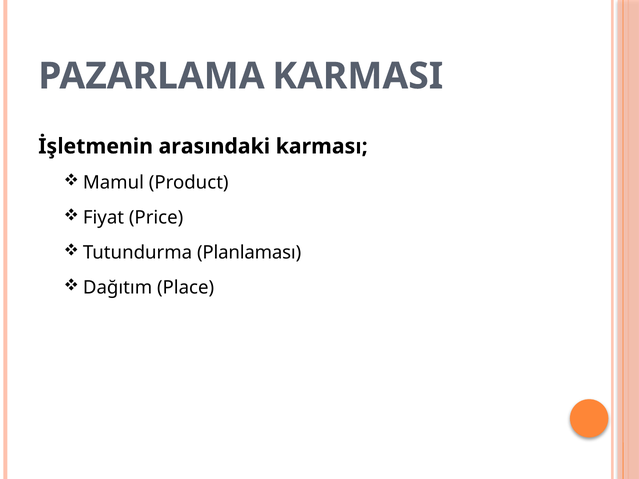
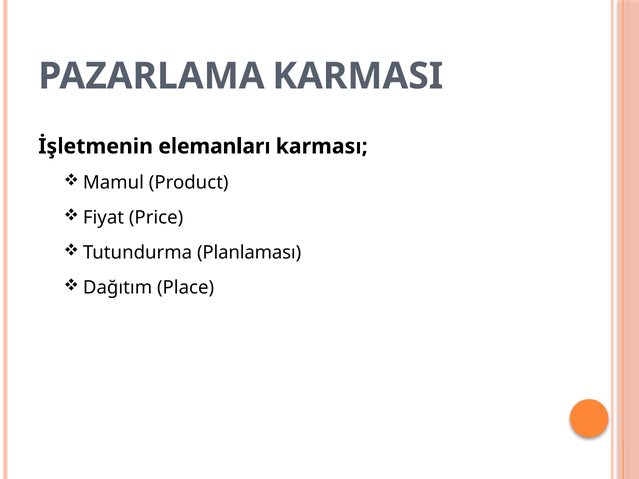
arasındaki: arasındaki -> elemanları (214, 146)
